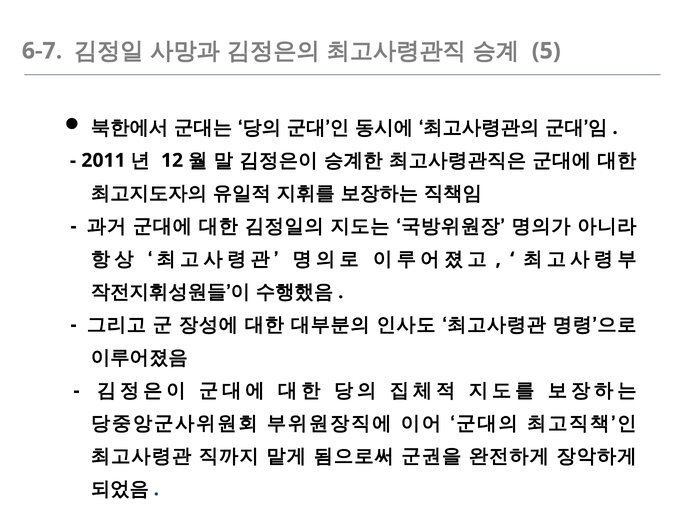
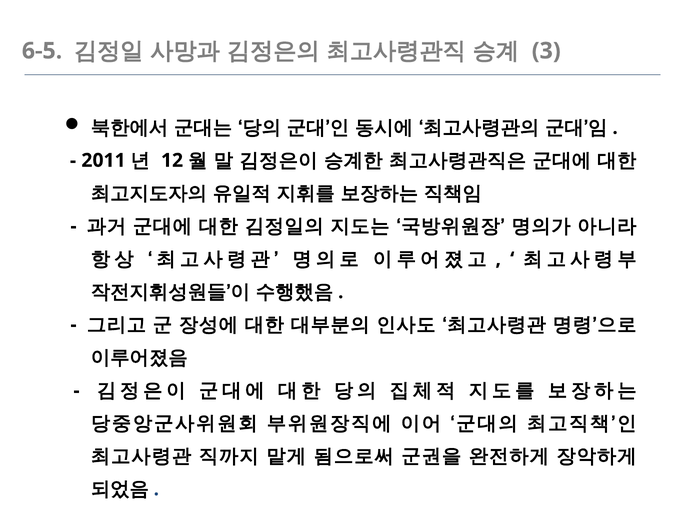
6-7: 6-7 -> 6-5 (42, 51)
5: 5 -> 3 (546, 51)
